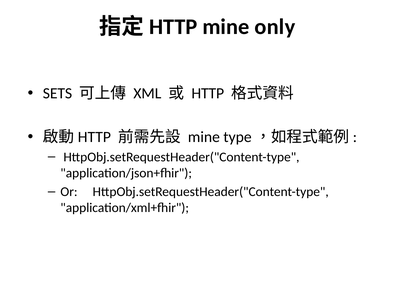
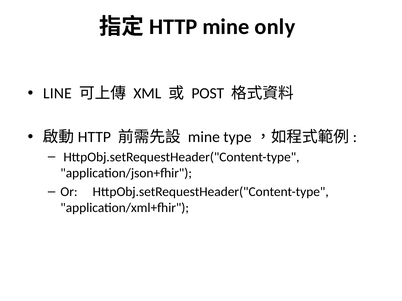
SETS: SETS -> LINE (57, 94)
HTTP: HTTP -> POST (208, 94)
